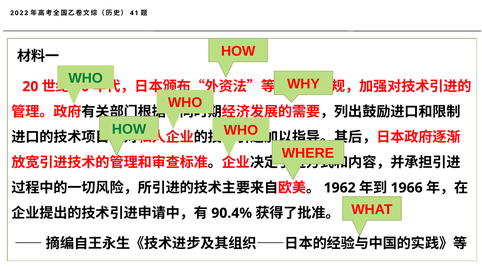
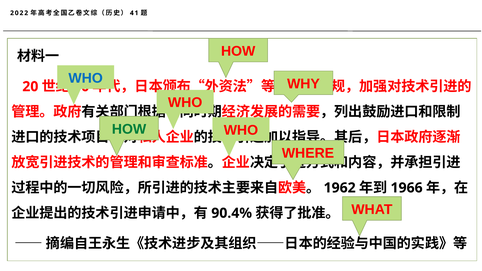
WHO colour: green -> blue (86, 78)
